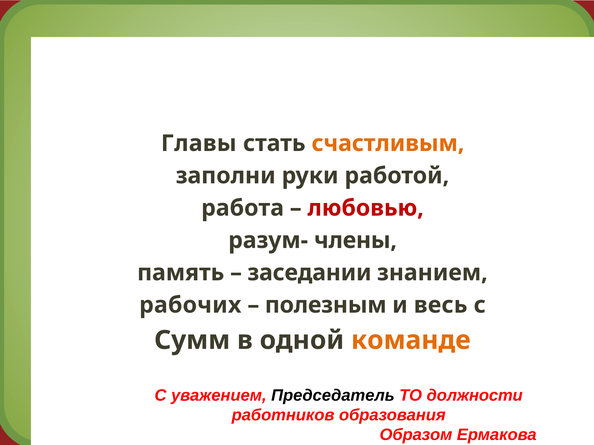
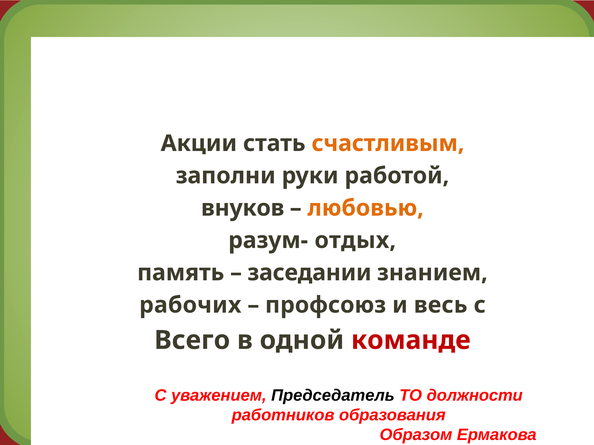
Главы: Главы -> Акции (199, 144)
работа: работа -> внуков (243, 208)
любовью colour: red -> orange (366, 208)
члены: члены -> отдых (355, 241)
полезным: полезным -> профсоюз (326, 305)
Сумм: Сумм -> Всего (192, 341)
команде colour: orange -> red (411, 341)
